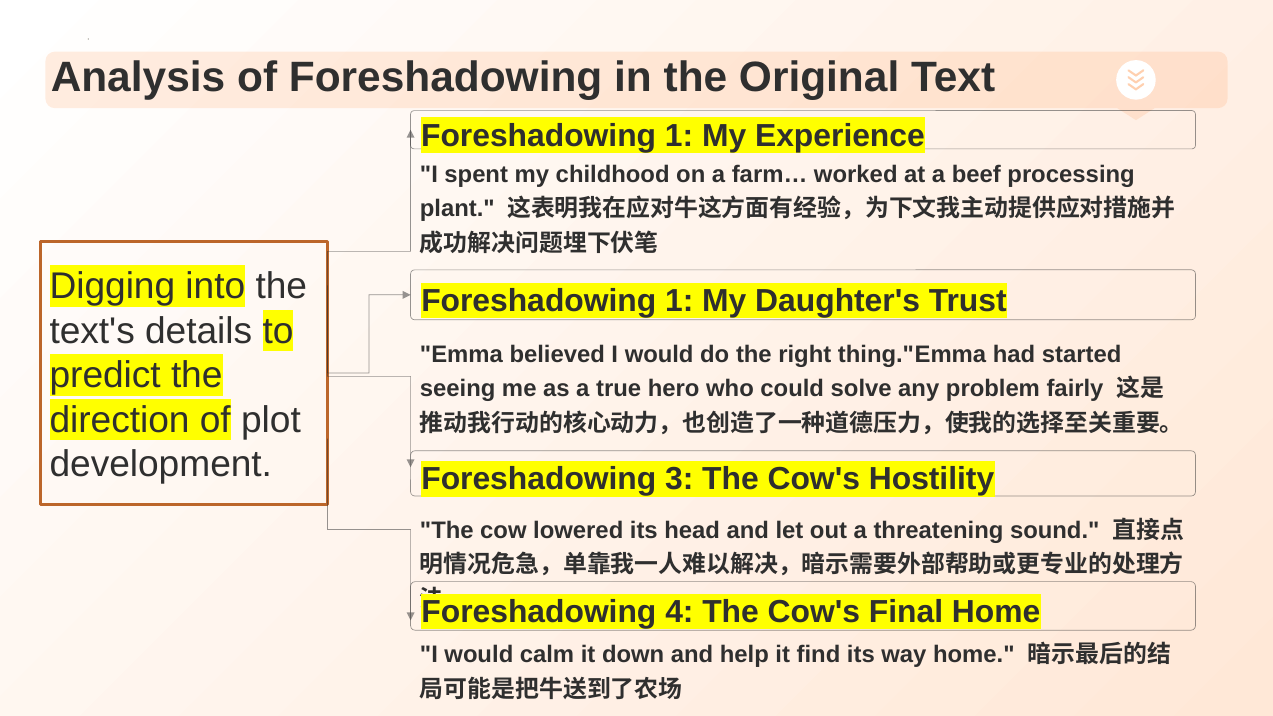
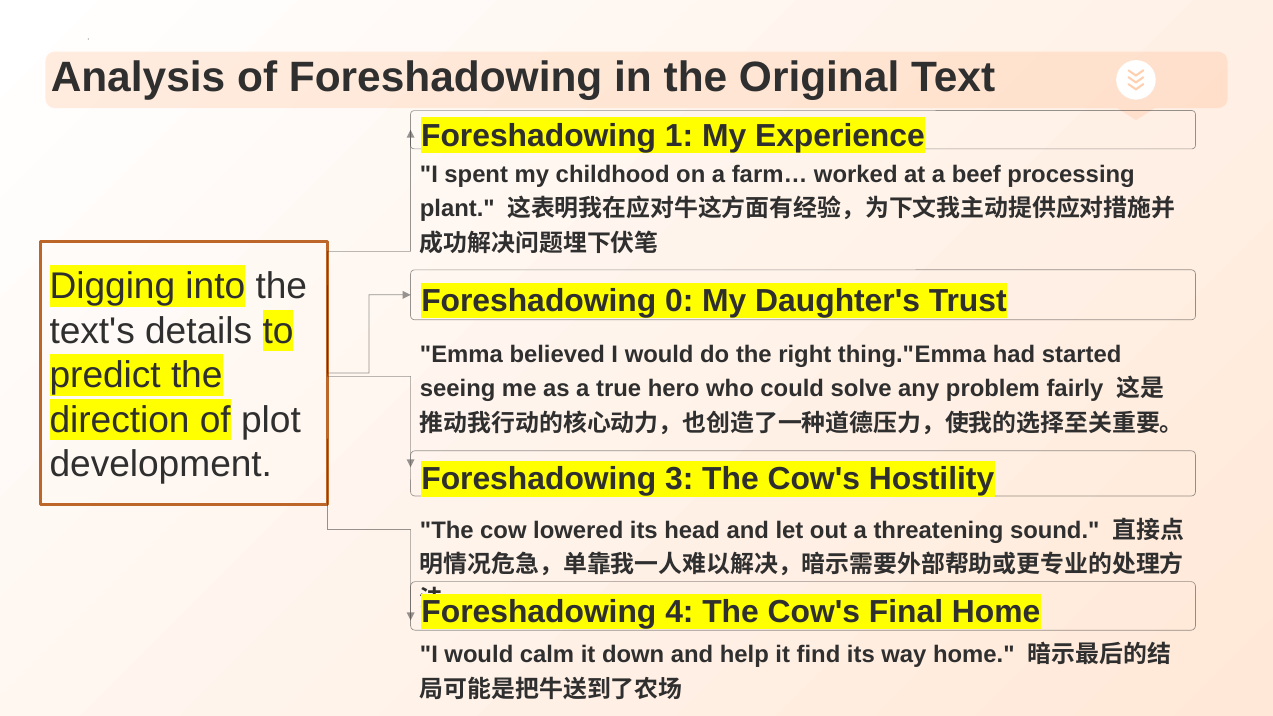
1: 1 -> 0 (679, 301)
